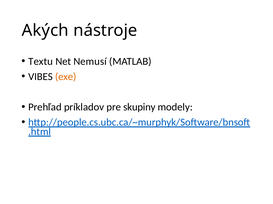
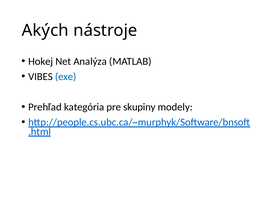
Textu: Textu -> Hokej (41, 62)
Nemusí: Nemusí -> Analýza (90, 62)
exe colour: orange -> blue (66, 77)
príkladov: príkladov -> kategória (84, 107)
